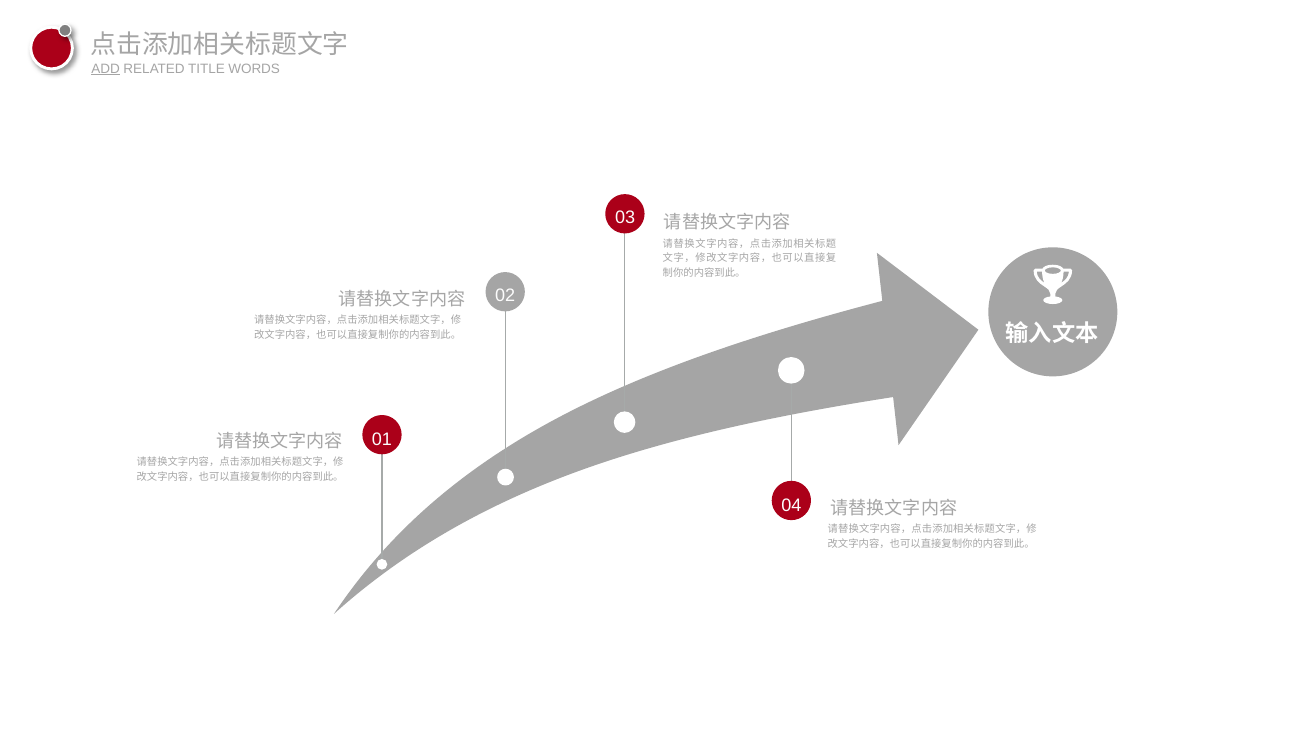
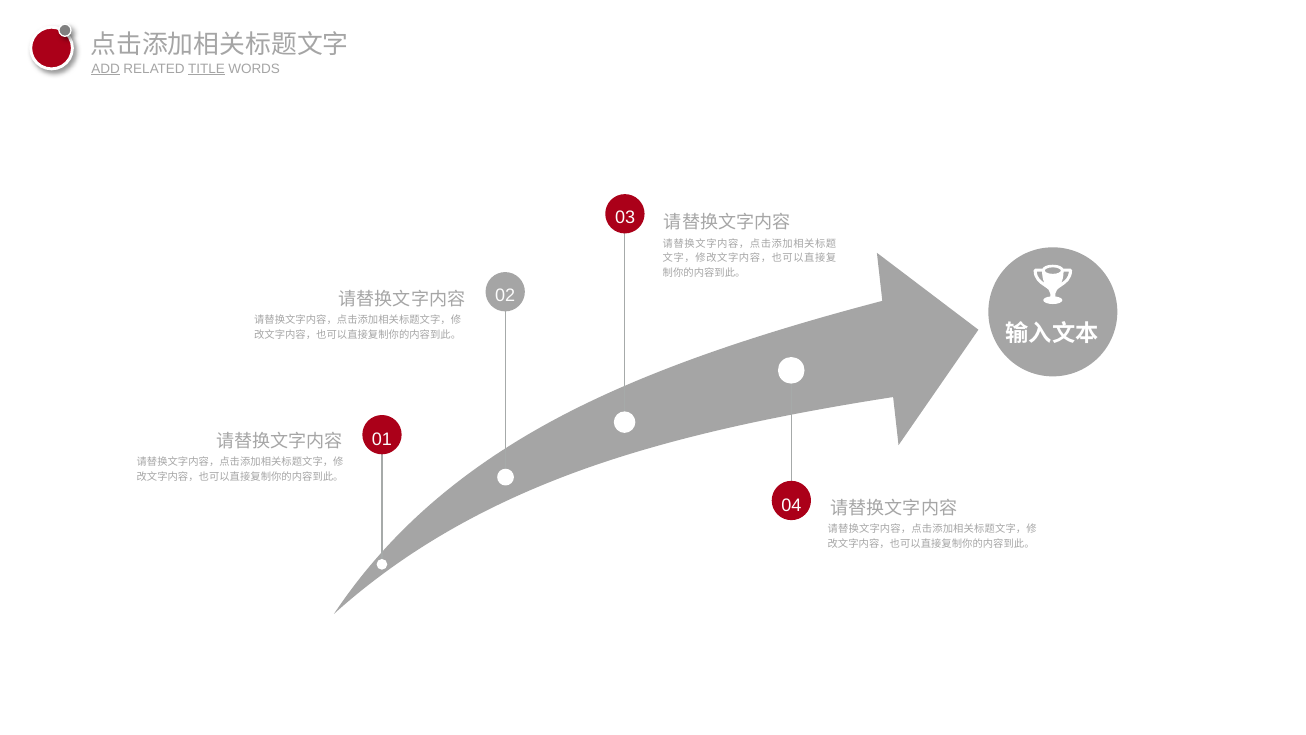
TITLE underline: none -> present (206, 69)
